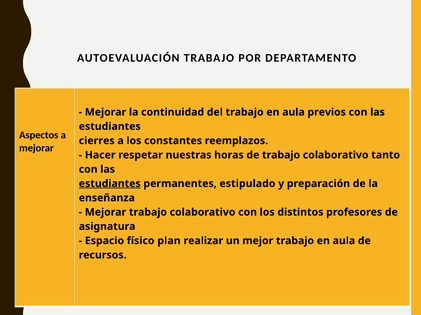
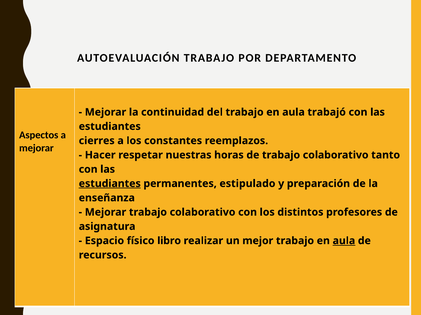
previos: previos -> trabajó (327, 112)
plan: plan -> libro (169, 241)
aula underline: none -> present (344, 241)
